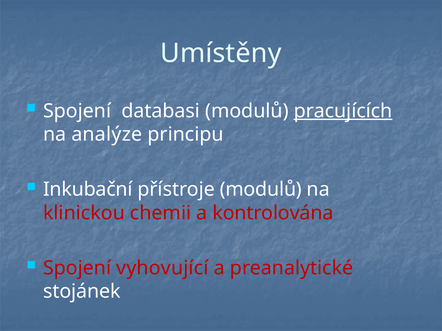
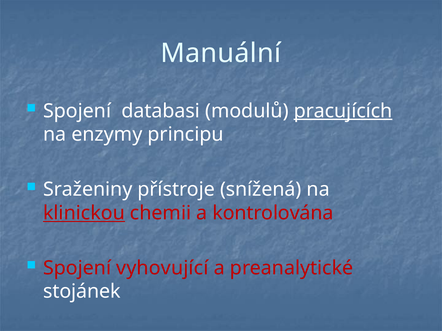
Umístěny: Umístěny -> Manuální (221, 53)
analýze: analýze -> enzymy (107, 135)
Inkubační: Inkubační -> Sraženiny (88, 190)
přístroje modulů: modulů -> snížená (261, 190)
klinickou underline: none -> present (84, 213)
